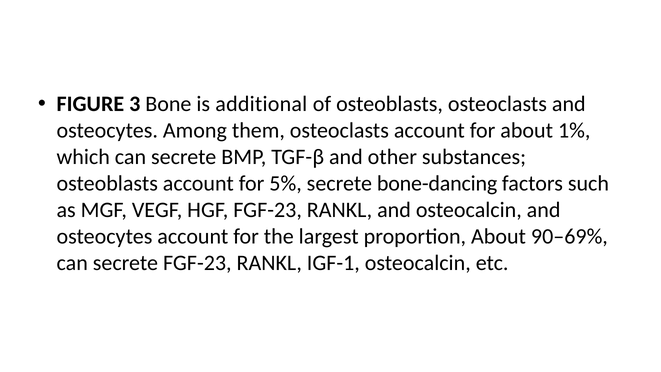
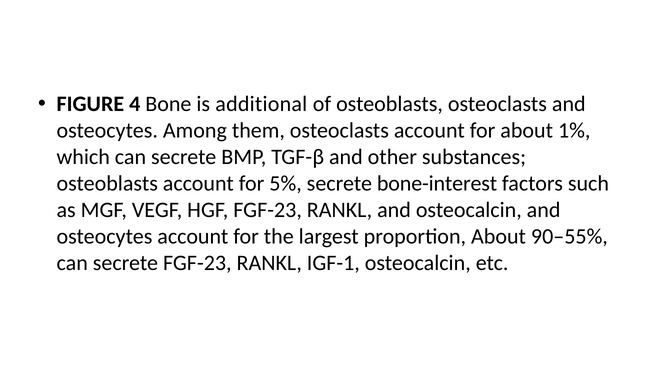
3: 3 -> 4 (135, 104)
bone-dancing: bone-dancing -> bone-interest (437, 183)
90–69%: 90–69% -> 90–55% (569, 236)
